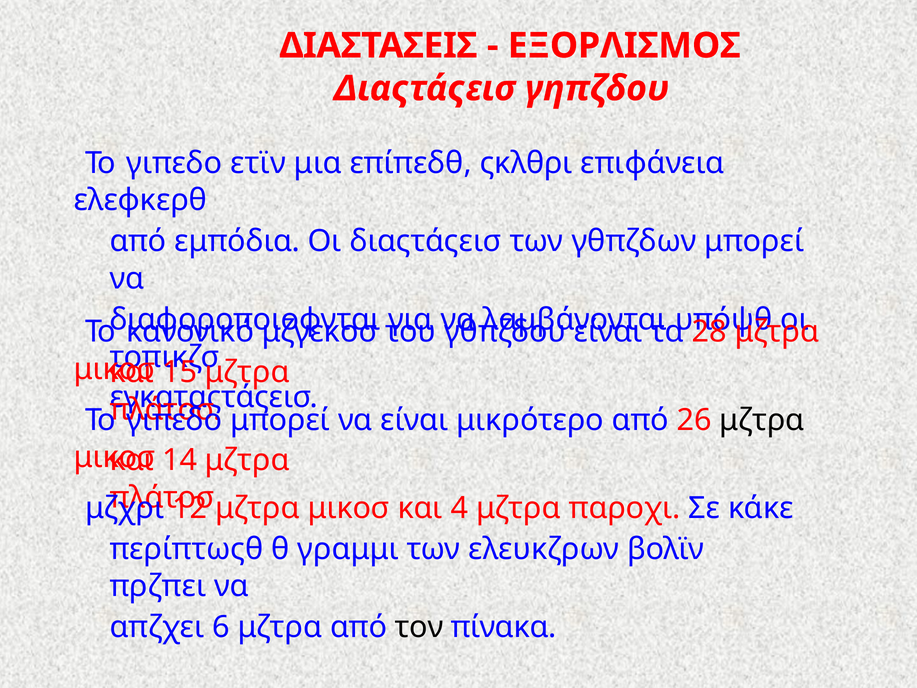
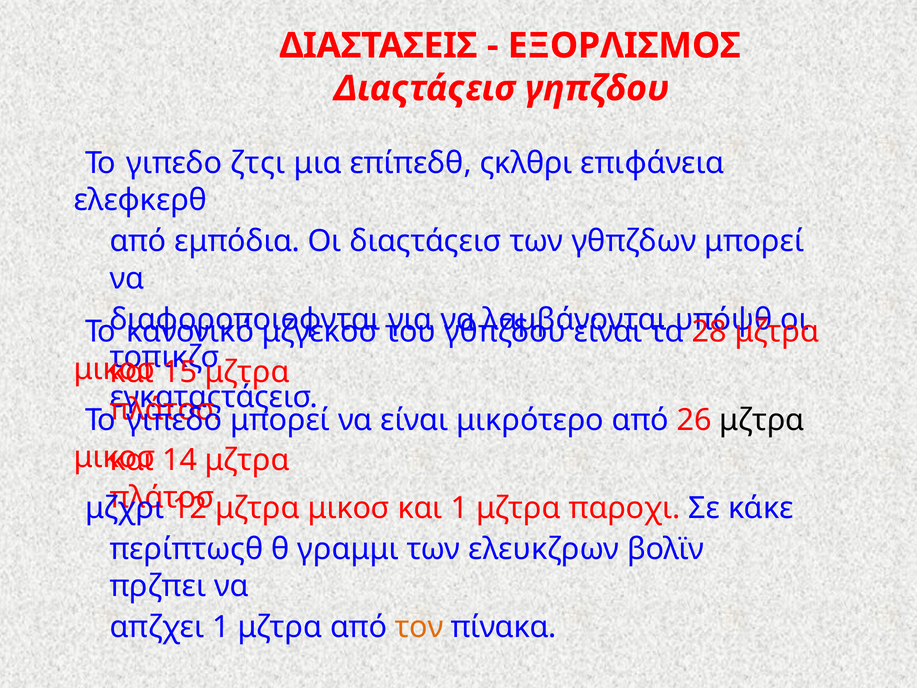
ετϊν: ετϊν -> ζτςι (258, 163)
και 4: 4 -> 1 (459, 508)
απζχει 6: 6 -> 1 (221, 627)
τον colour: black -> orange (419, 627)
